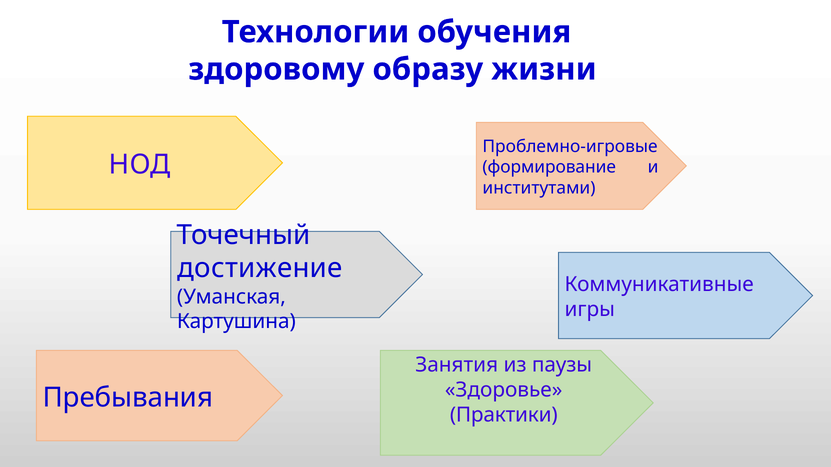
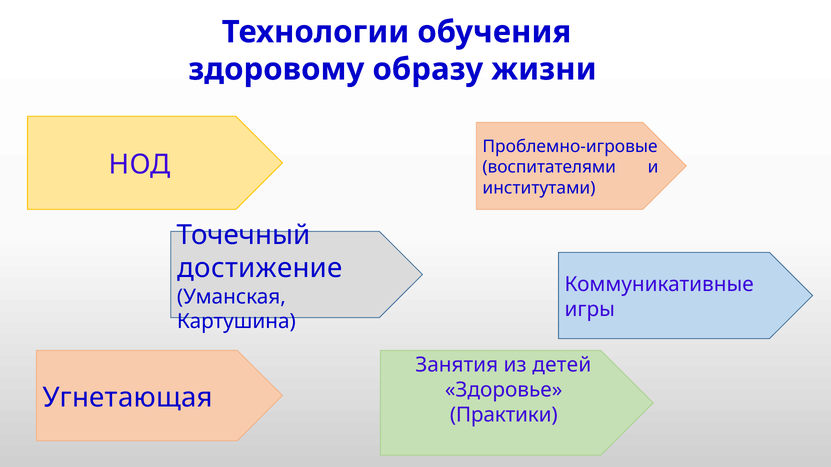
формирование: формирование -> воспитателями (549, 167)
паузы: паузы -> детей (562, 365)
Пребывания: Пребывания -> Угнетающая (128, 398)
